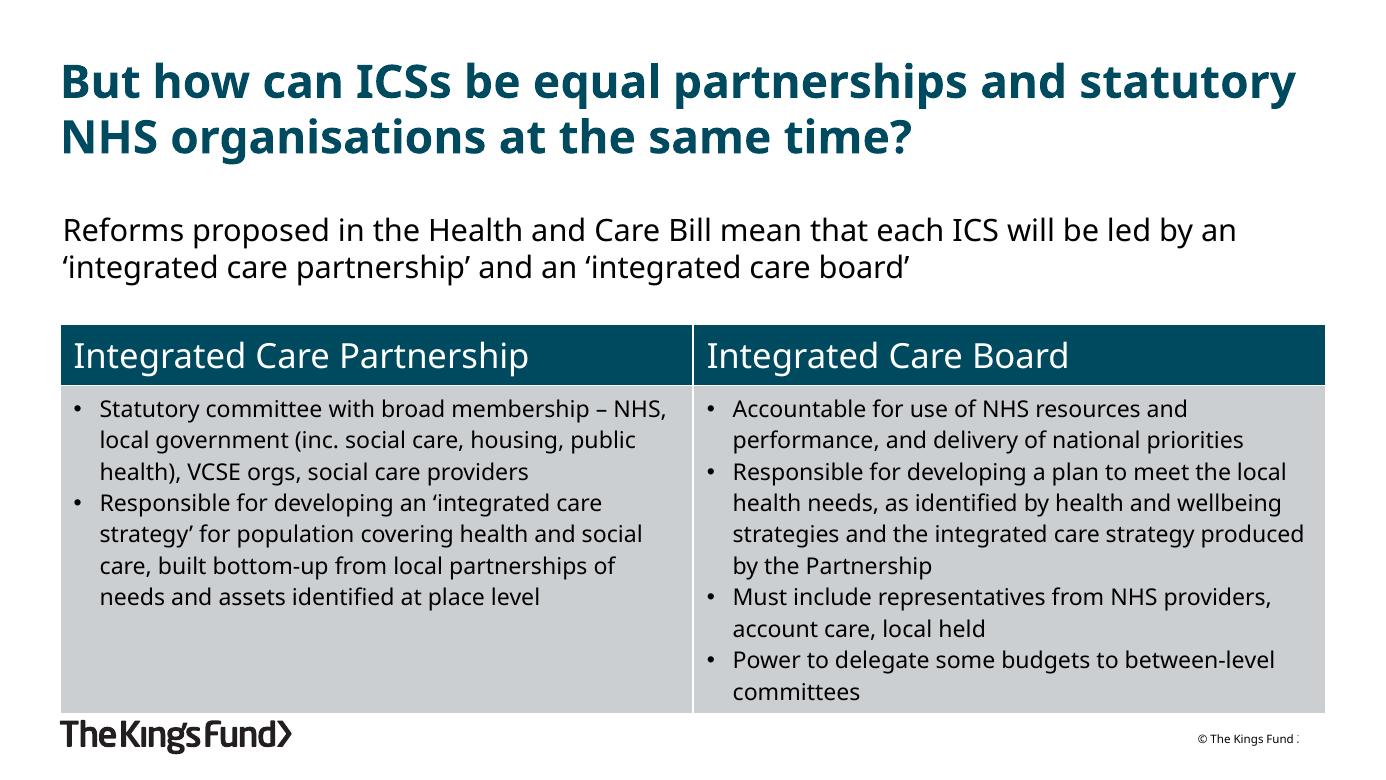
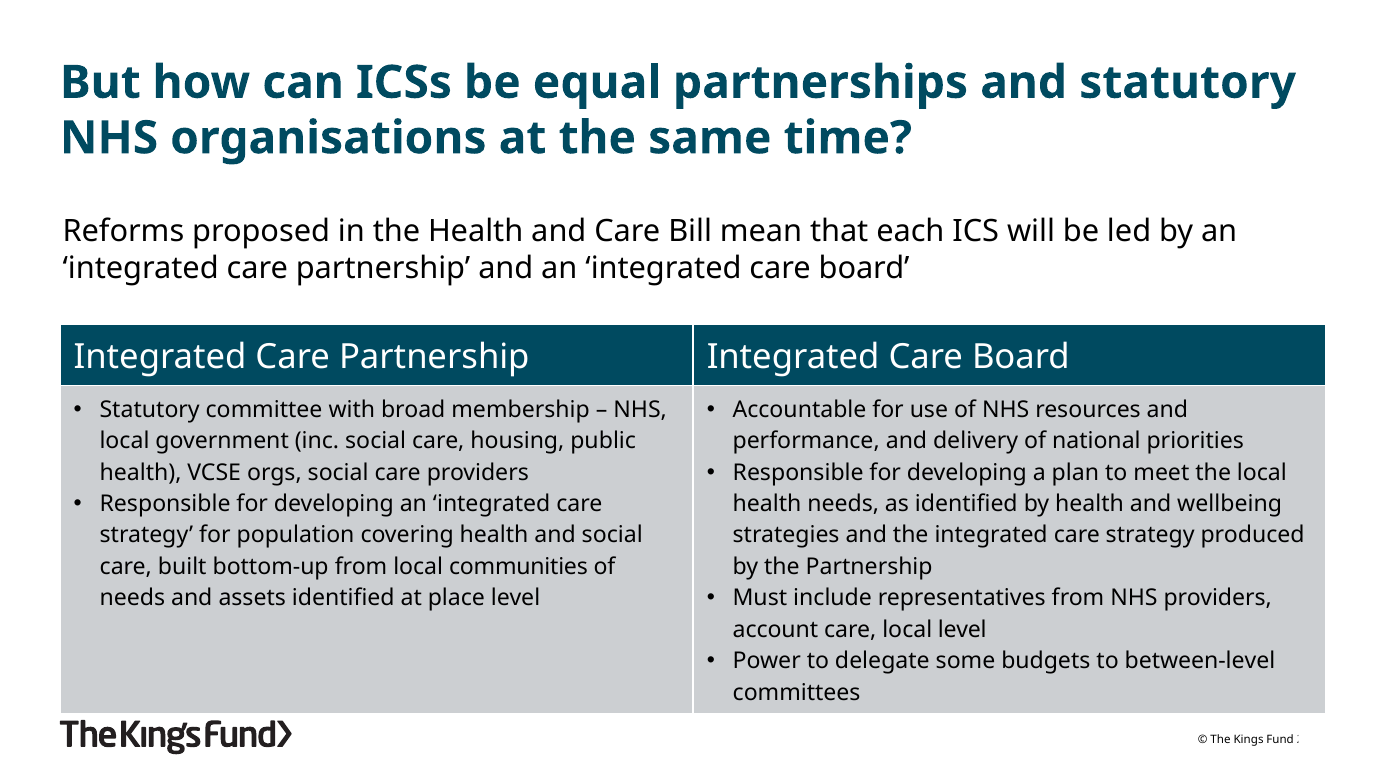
local partnerships: partnerships -> communities (518, 567)
local held: held -> level (962, 630)
